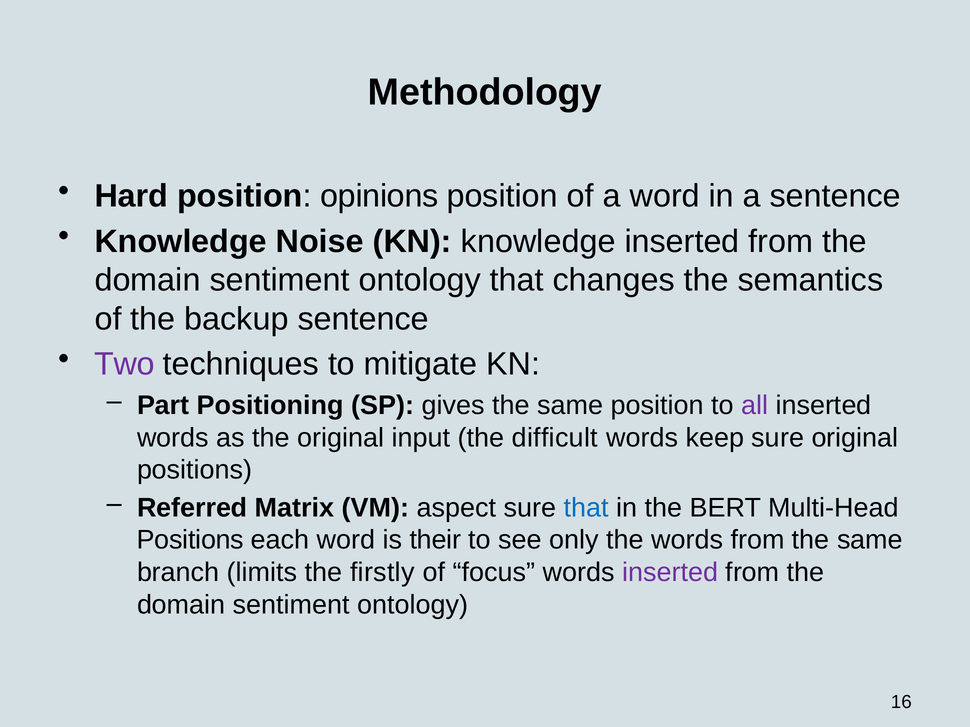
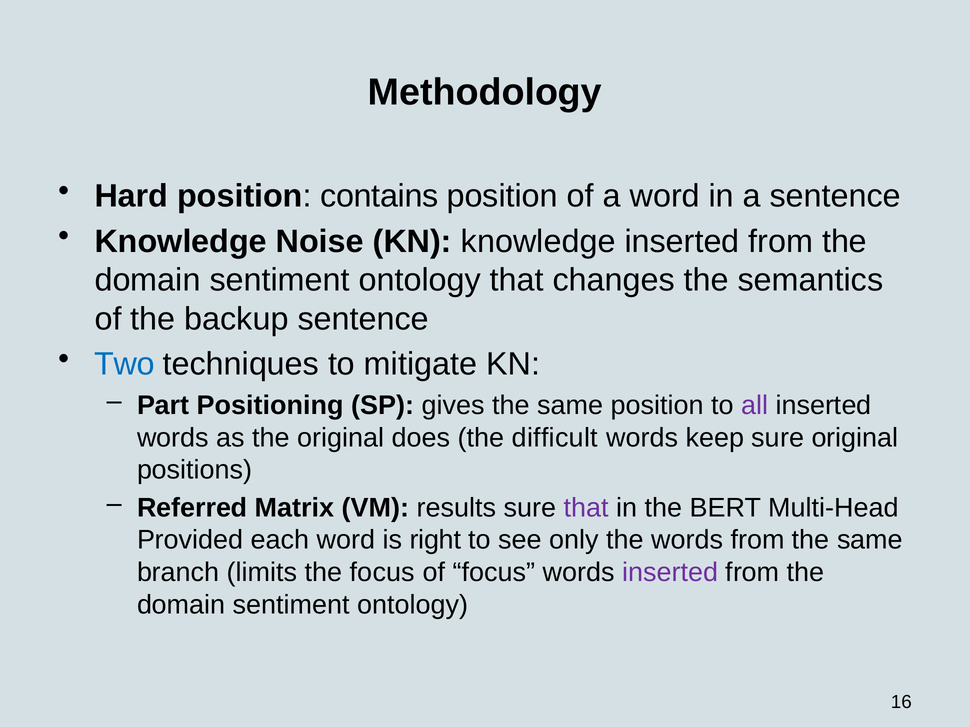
opinions: opinions -> contains (379, 196)
Two colour: purple -> blue (124, 364)
input: input -> does (421, 438)
aspect: aspect -> results (457, 508)
that colour: blue -> purple (586, 508)
Positions: Positions -> Provided (190, 540)
their: their -> right (435, 540)
the firstly: firstly -> focus (382, 573)
